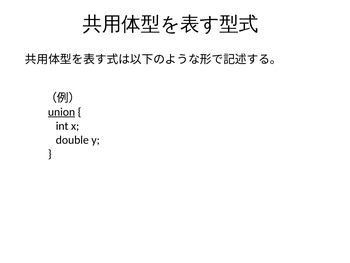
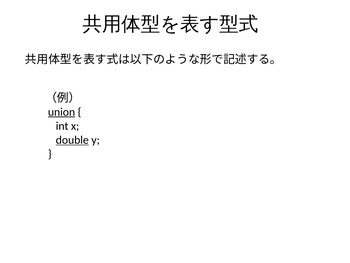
double underline: none -> present (72, 140)
